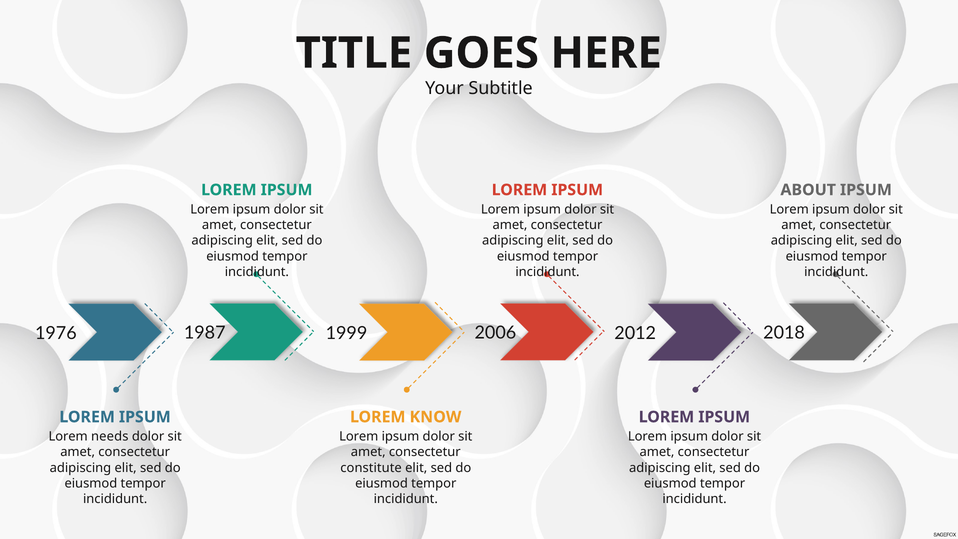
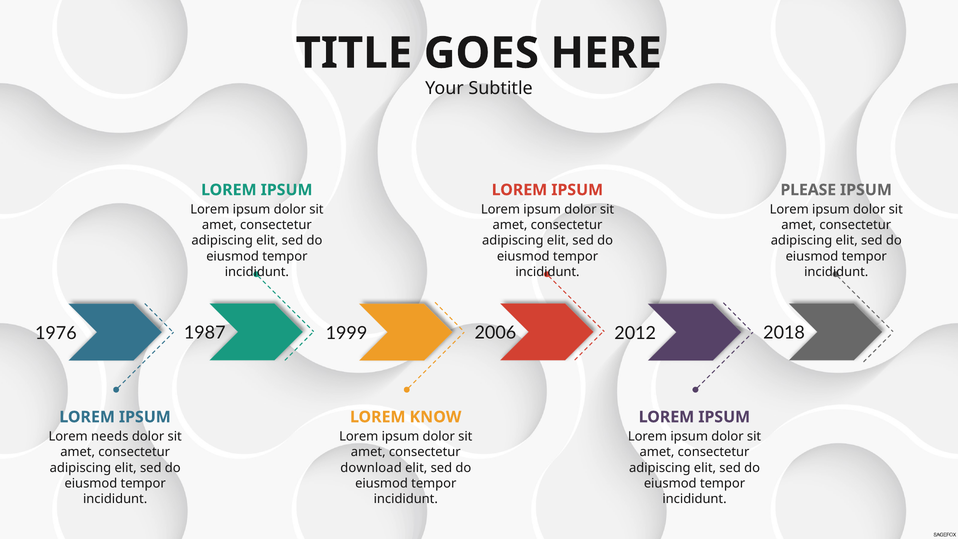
ABOUT: ABOUT -> PLEASE (808, 190)
constitute: constitute -> download (371, 468)
